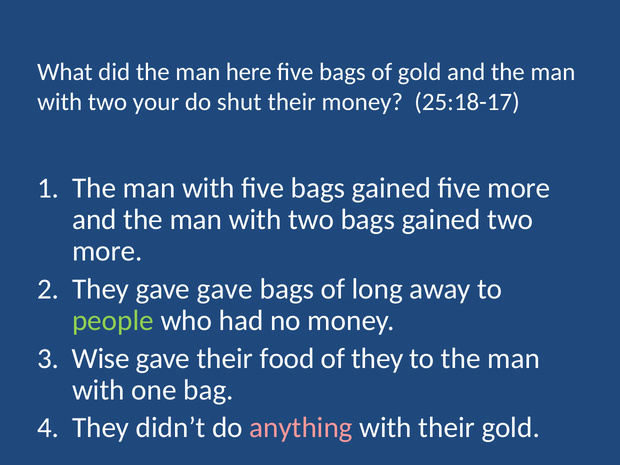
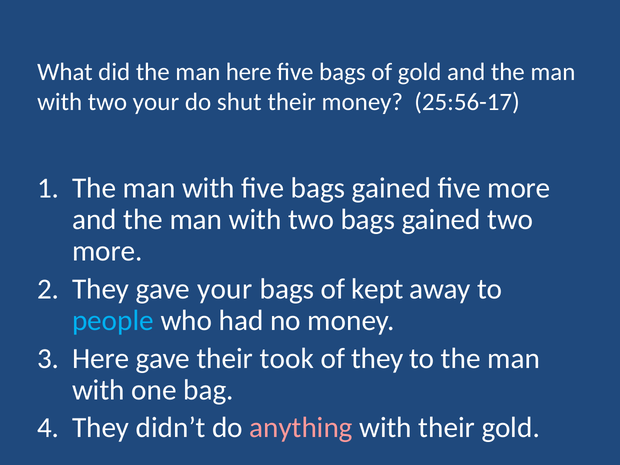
25:18-17: 25:18-17 -> 25:56-17 (467, 102)
gave gave: gave -> your (225, 289)
long: long -> kept (377, 289)
people colour: light green -> light blue (113, 321)
Wise: Wise -> Here (101, 358)
food: food -> took (287, 358)
